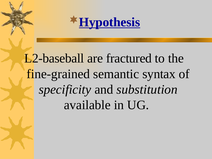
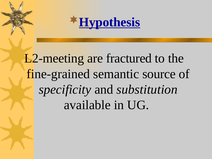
L2-baseball: L2-baseball -> L2-meeting (54, 58)
syntax: syntax -> source (159, 74)
